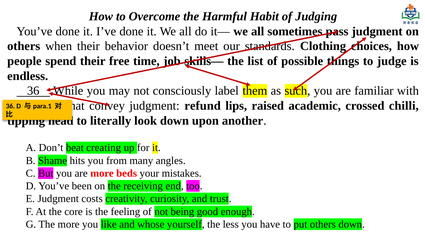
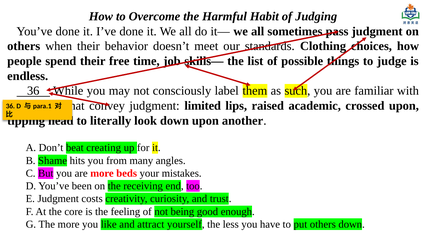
refund: refund -> limited (203, 106)
crossed chilli: chilli -> upon (404, 106)
whose: whose -> attract (151, 224)
